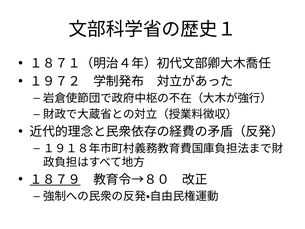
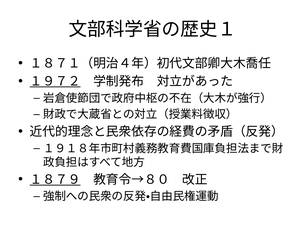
１９７２ underline: none -> present (55, 81)
